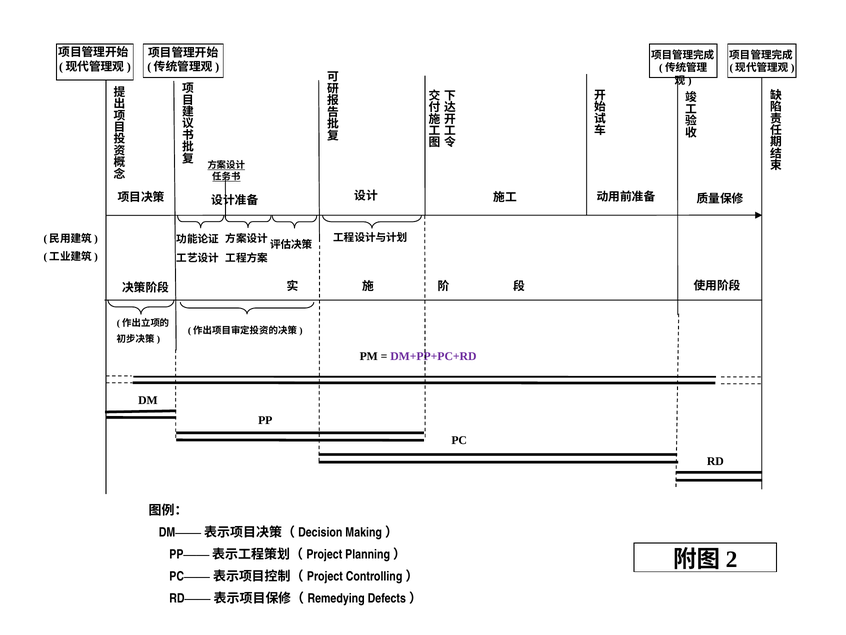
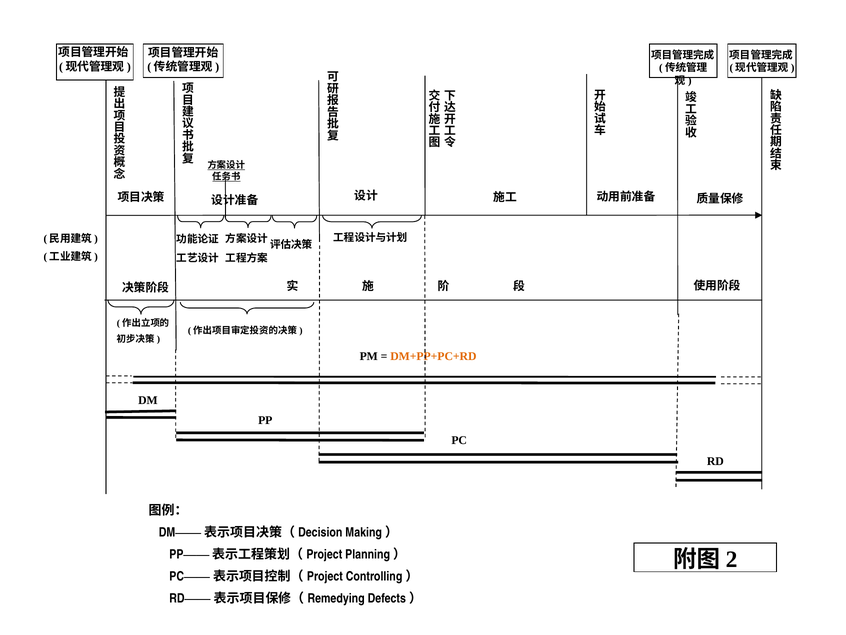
DM+PP+PC+RD colour: purple -> orange (433, 356)
